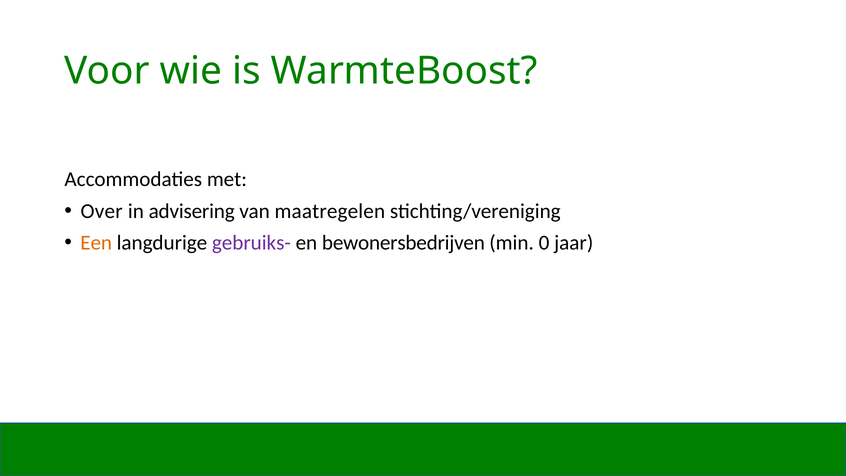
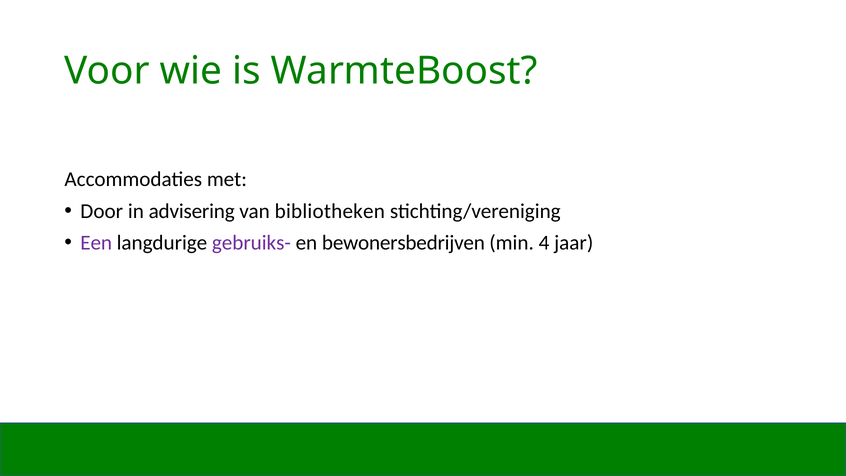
Over: Over -> Door (102, 211)
maatregelen: maatregelen -> bibliotheken (330, 211)
Een colour: orange -> purple (96, 243)
0: 0 -> 4 (544, 243)
